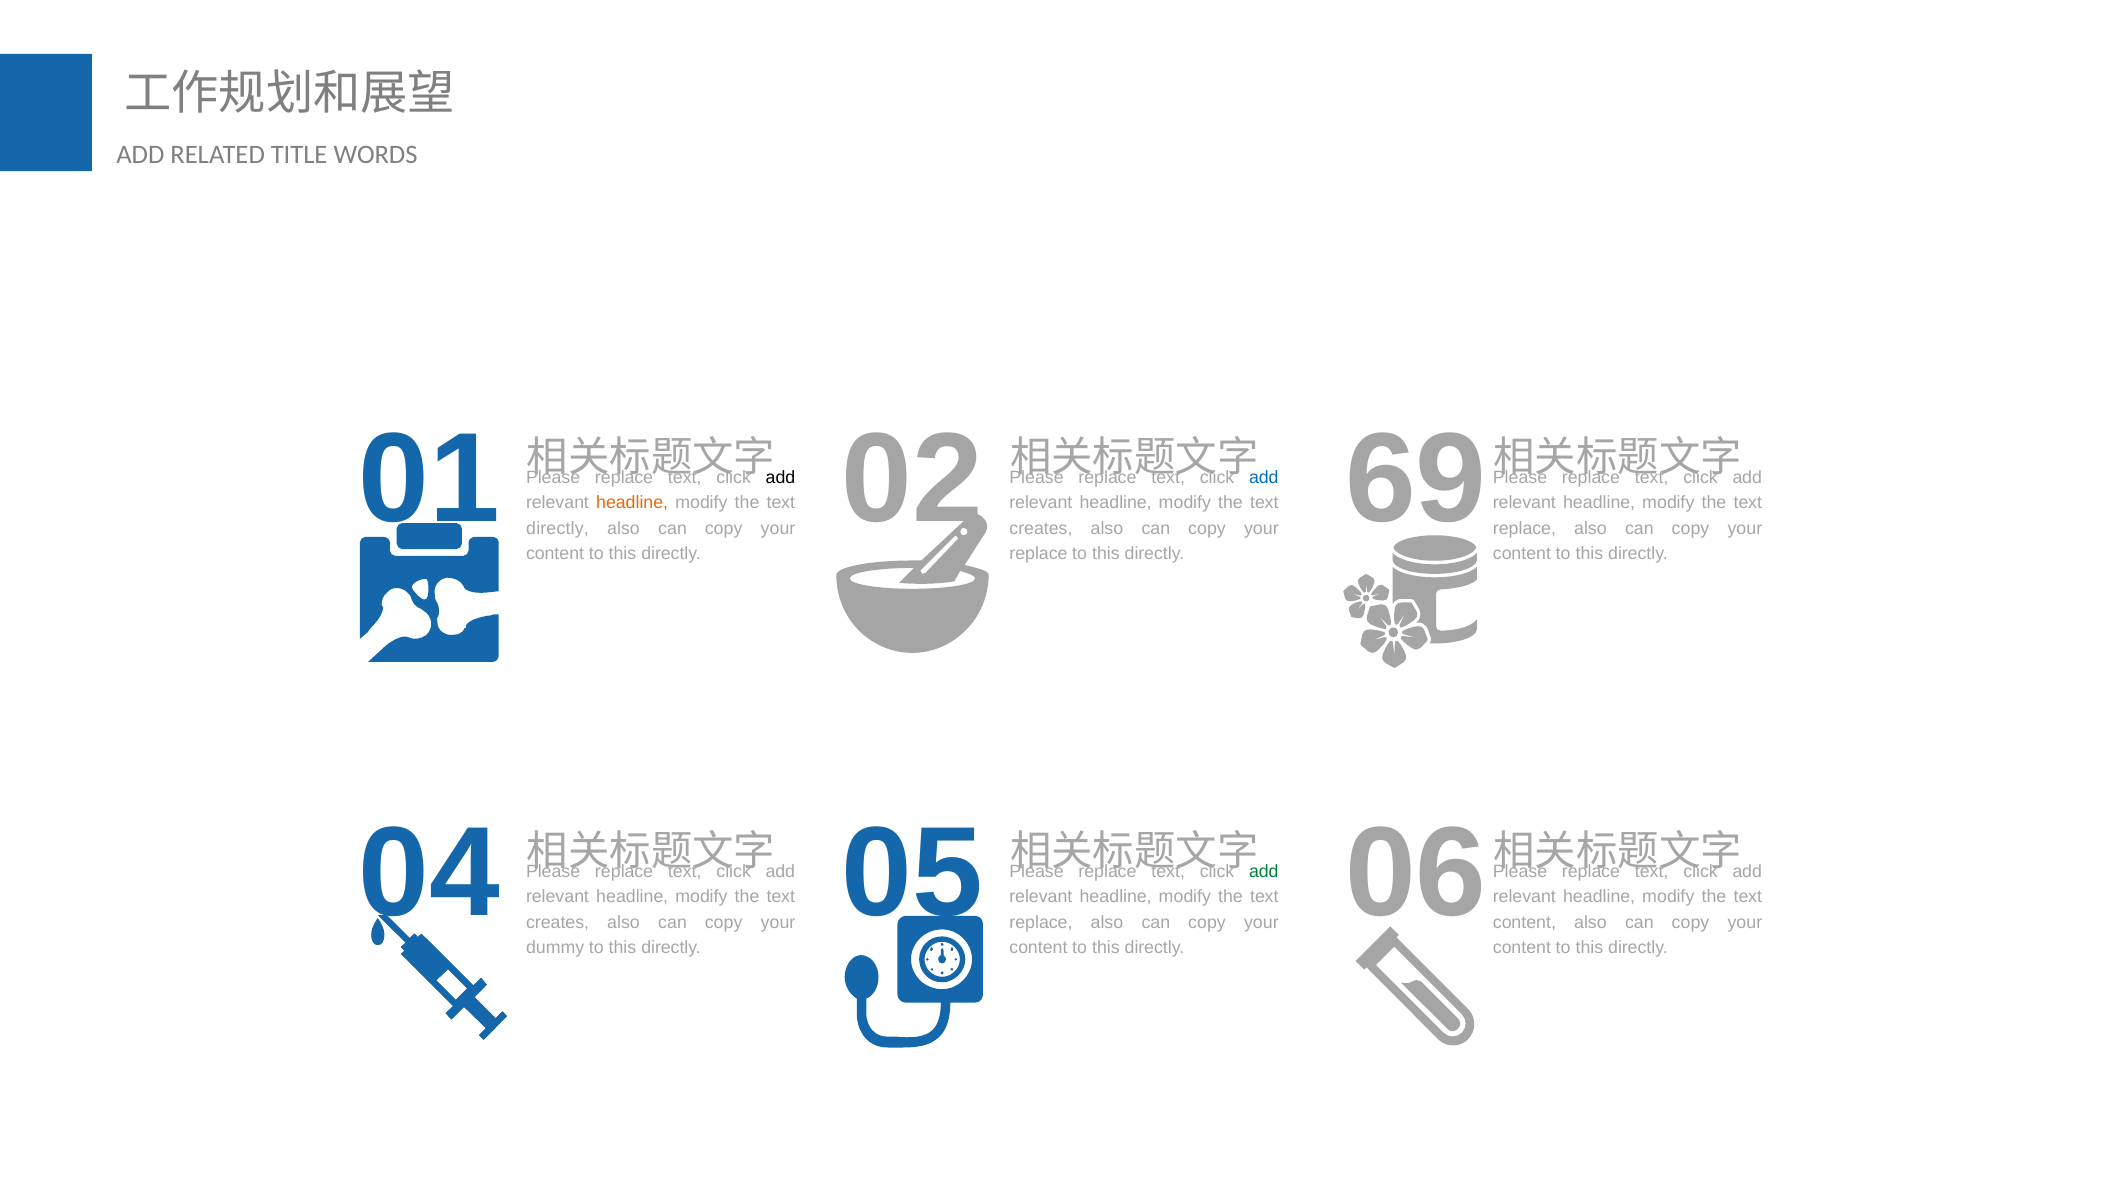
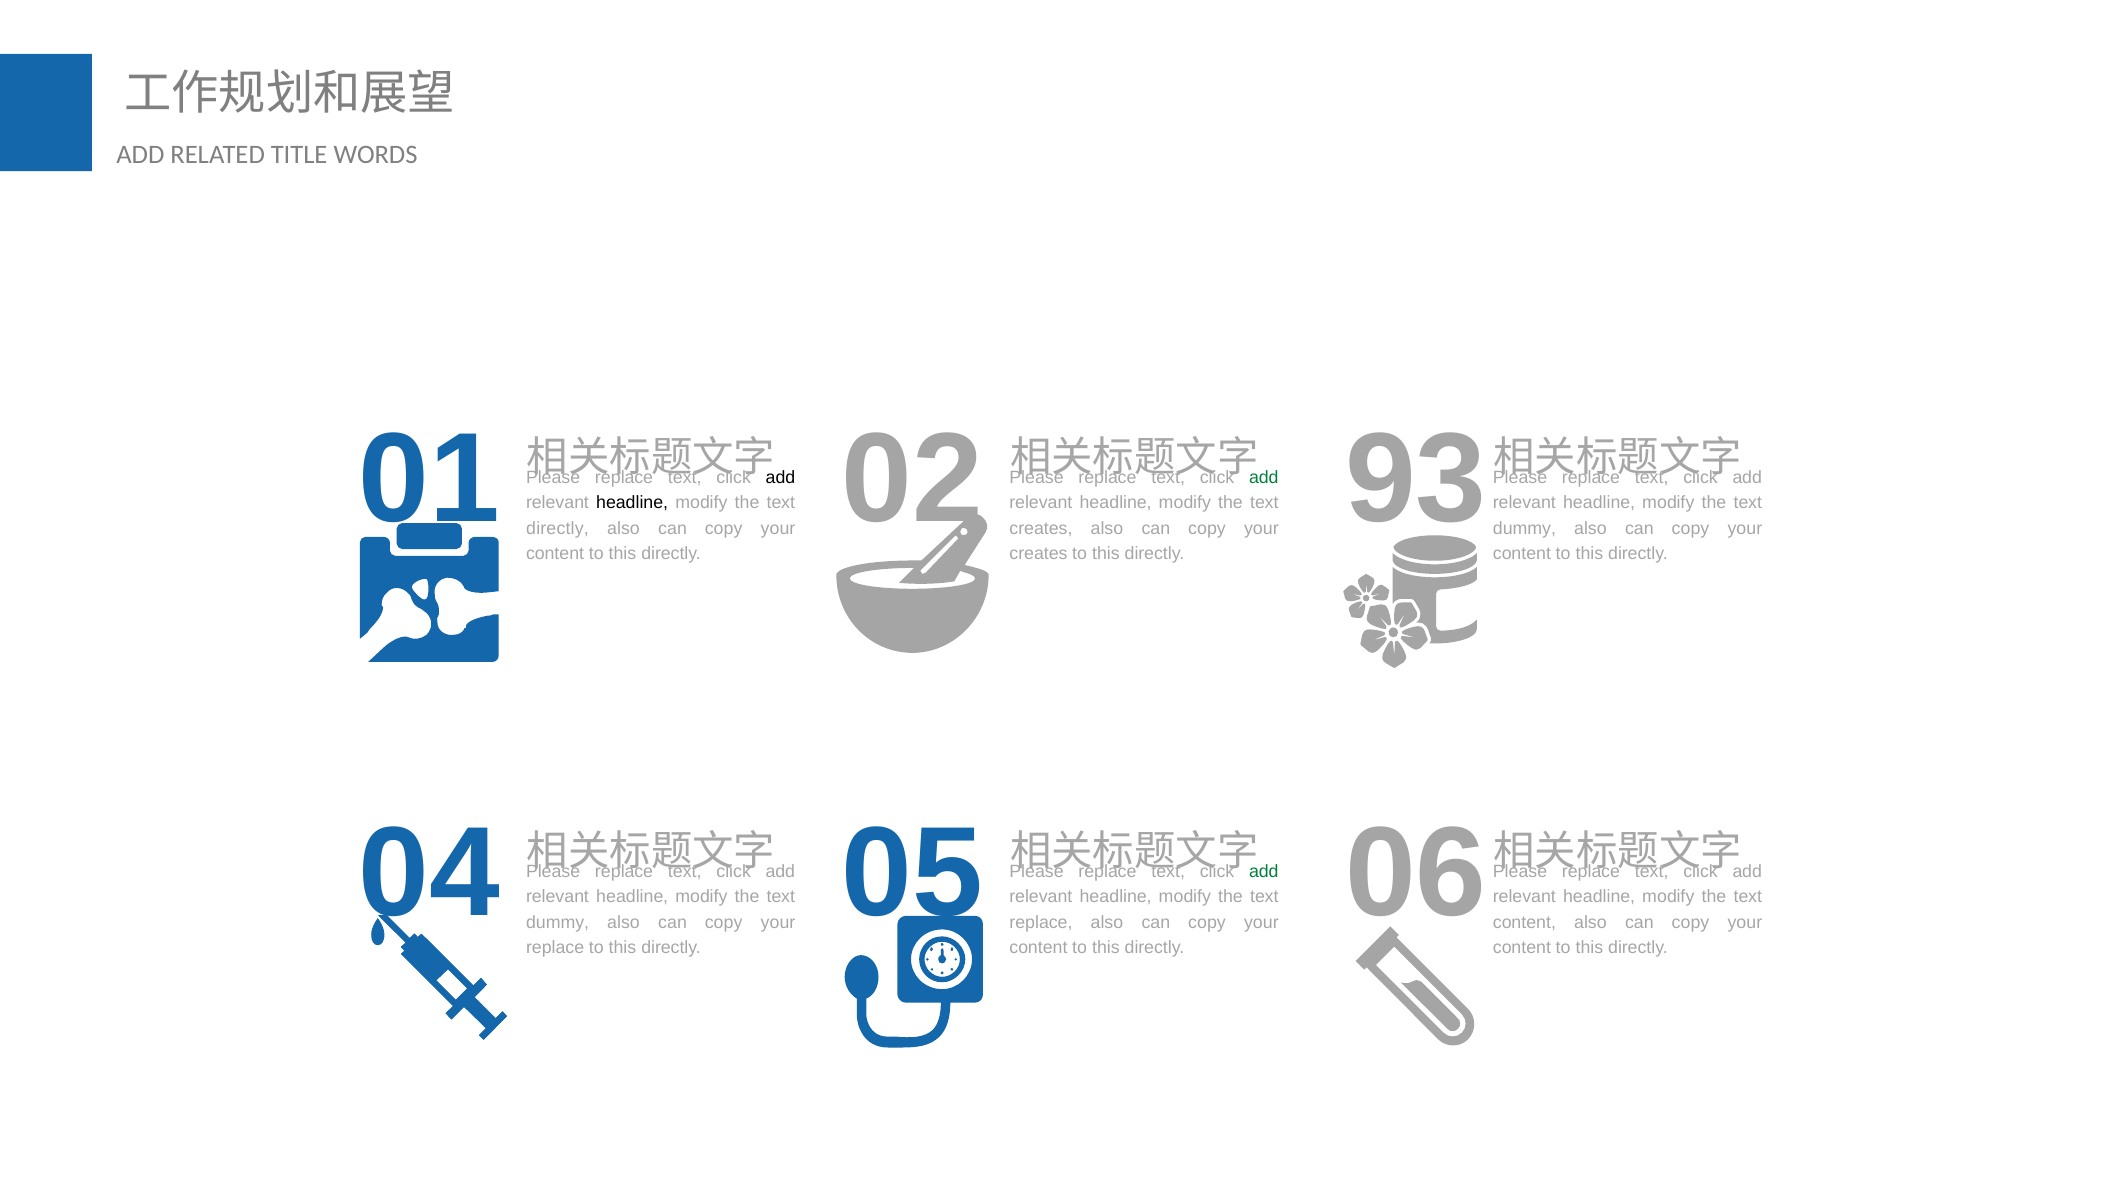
69: 69 -> 93 (1416, 479)
add colour: blue -> green (1264, 477)
headline colour: orange -> black (632, 503)
replace: replace -> dummy (1524, 528)
replace: replace -> creates (1039, 554)
creates: creates -> dummy (558, 923)
dummy: dummy -> replace (555, 948)
